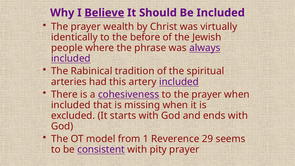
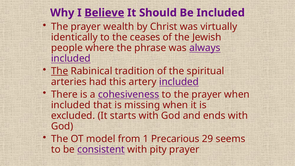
before: before -> ceases (145, 37)
The underline: none -> present (60, 71)
Reverence: Reverence -> Precarious (175, 139)
